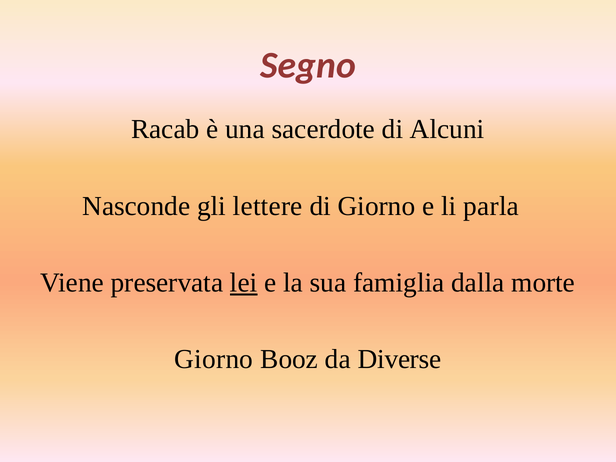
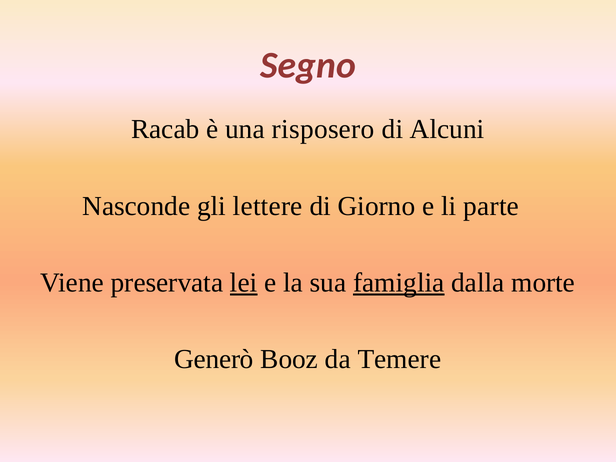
sacerdote: sacerdote -> risposero (323, 129)
parla: parla -> parte (491, 206)
famiglia underline: none -> present (399, 283)
Giorno: Giorno -> Generò (214, 359)
Diverse: Diverse -> Temere (399, 359)
